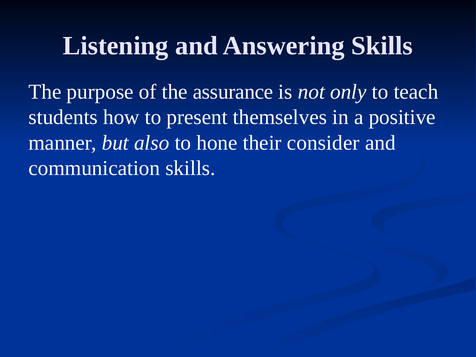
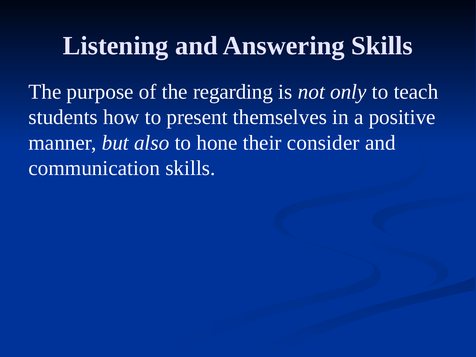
assurance: assurance -> regarding (233, 92)
